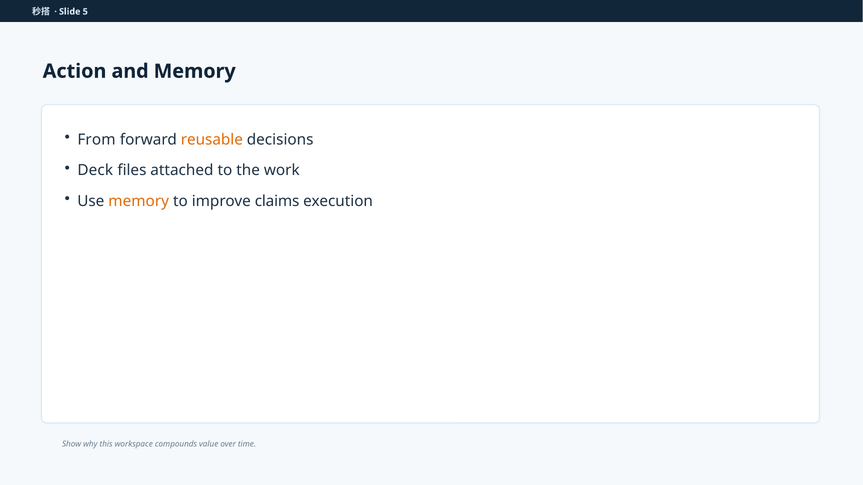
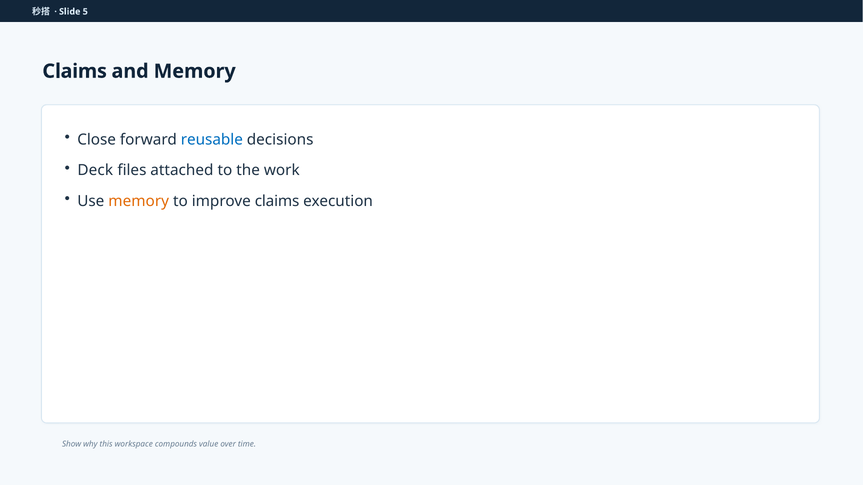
Action: Action -> Claims (75, 71)
From: From -> Close (97, 140)
reusable colour: orange -> blue (212, 140)
